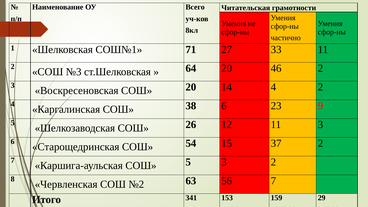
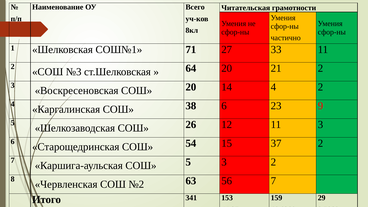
46: 46 -> 21 (276, 68)
